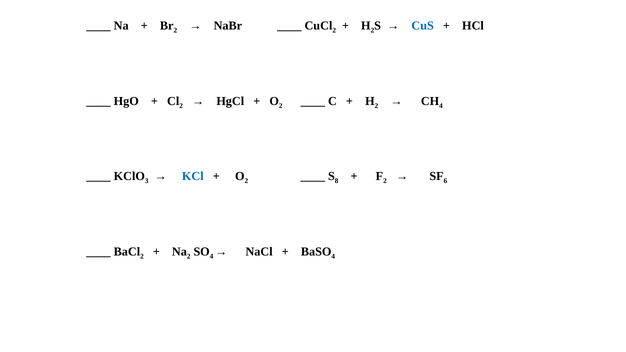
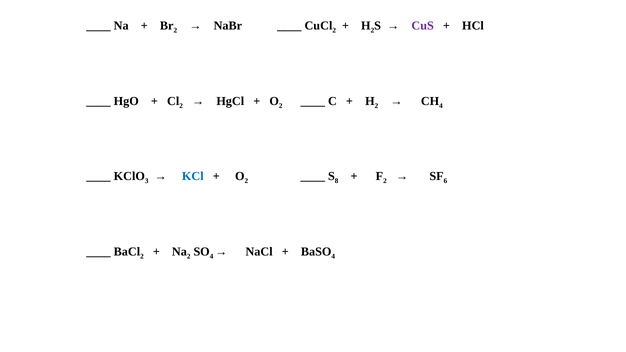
CuS colour: blue -> purple (423, 26)
